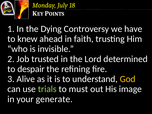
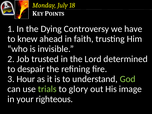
Alive: Alive -> Hour (26, 79)
God colour: yellow -> light green (128, 79)
must: must -> glory (78, 89)
generate: generate -> righteous (54, 99)
